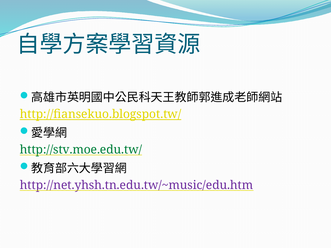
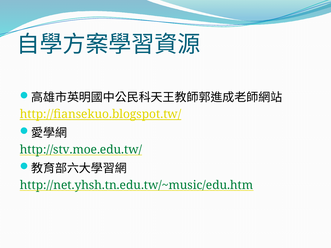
http://net.yhsh.tn.edu.tw/~music/edu.htm colour: purple -> green (137, 185)
